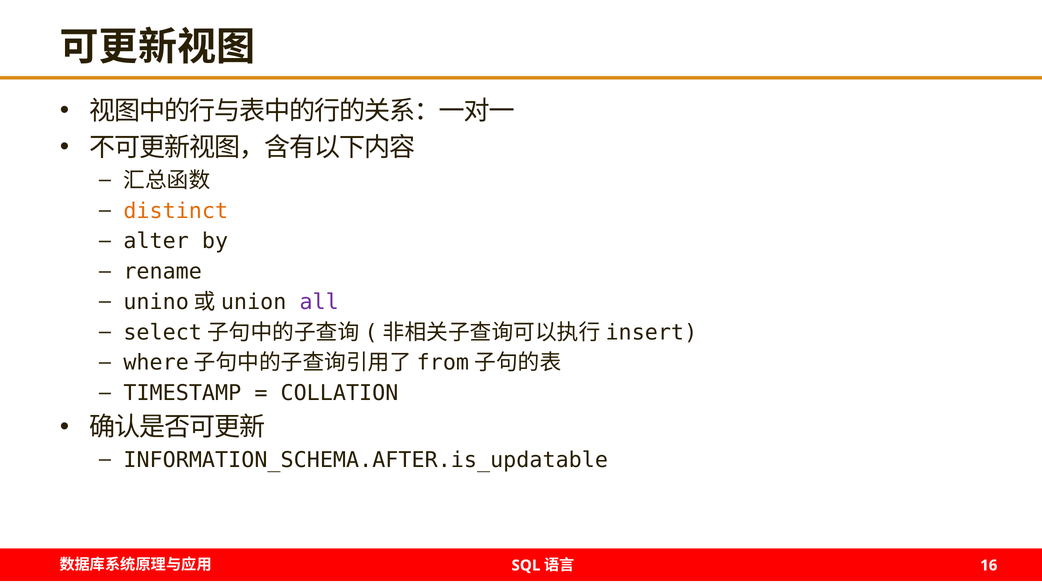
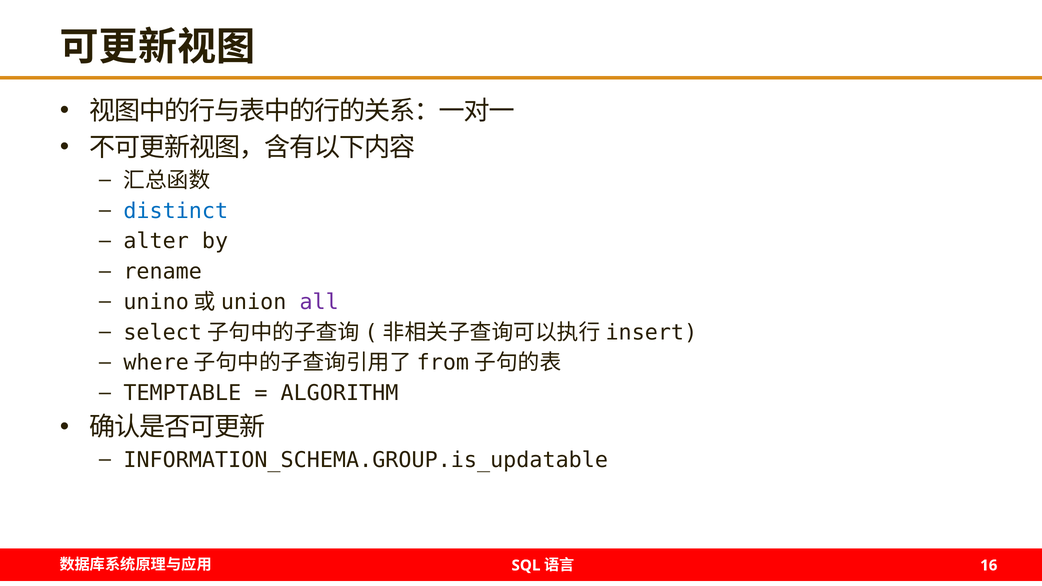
distinct colour: orange -> blue (176, 211)
TIMESTAMP: TIMESTAMP -> TEMPTABLE (182, 393)
COLLATION: COLLATION -> ALGORITHM (339, 393)
INFORMATION_SCHEMA.AFTER.is_updatable: INFORMATION_SCHEMA.AFTER.is_updatable -> INFORMATION_SCHEMA.GROUP.is_updatable (366, 460)
